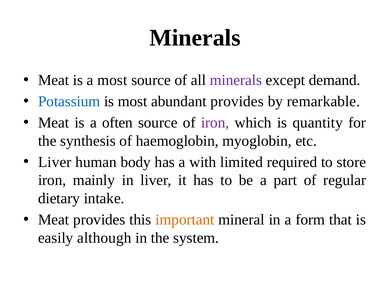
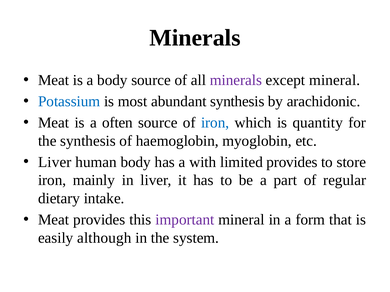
a most: most -> body (112, 80)
except demand: demand -> mineral (335, 80)
abundant provides: provides -> synthesis (237, 102)
remarkable: remarkable -> arachidonic (324, 102)
iron colour: purple -> blue (215, 123)
limited required: required -> provides (292, 162)
important colour: orange -> purple (185, 220)
